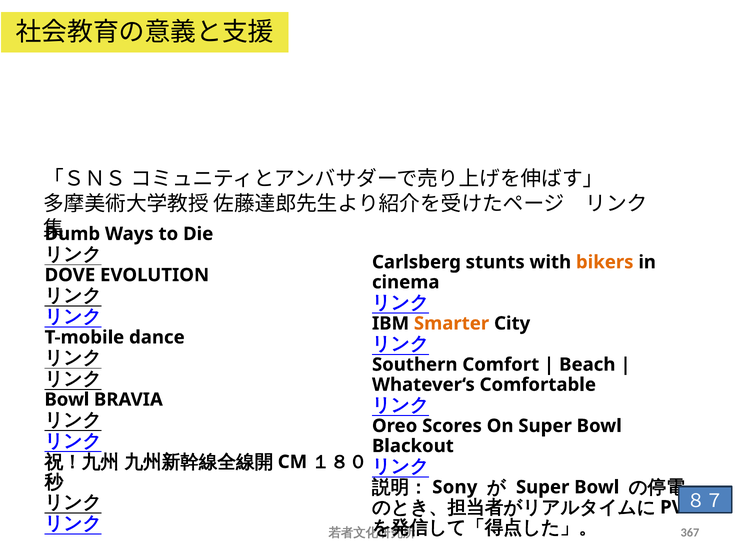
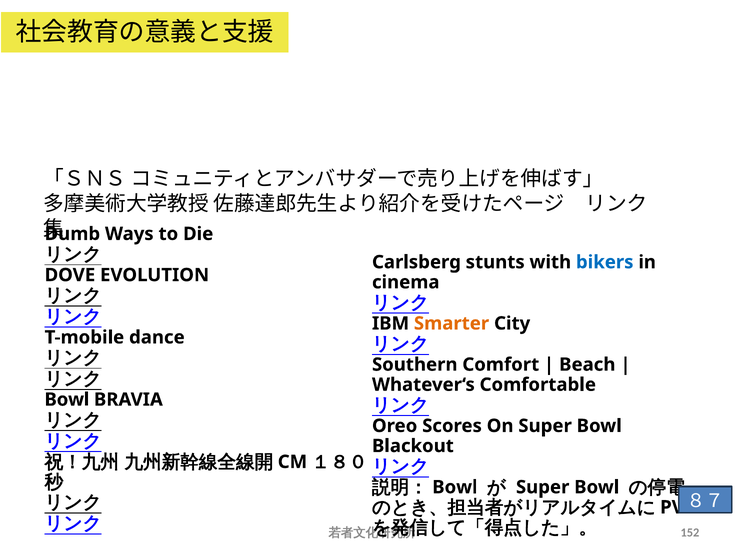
bikers colour: orange -> blue (605, 262)
Sony: Sony -> Bowl (455, 487)
367: 367 -> 152 (690, 533)
